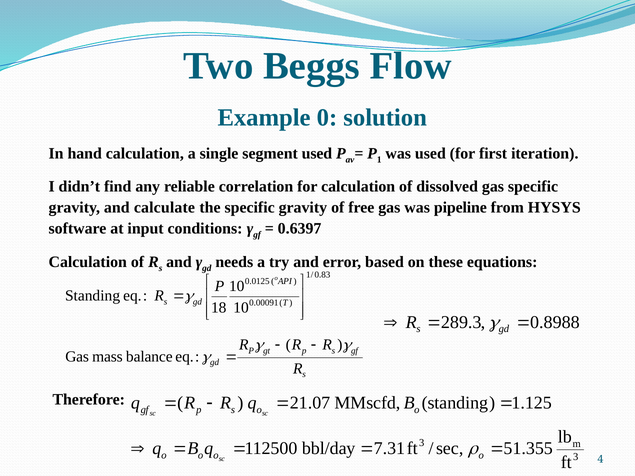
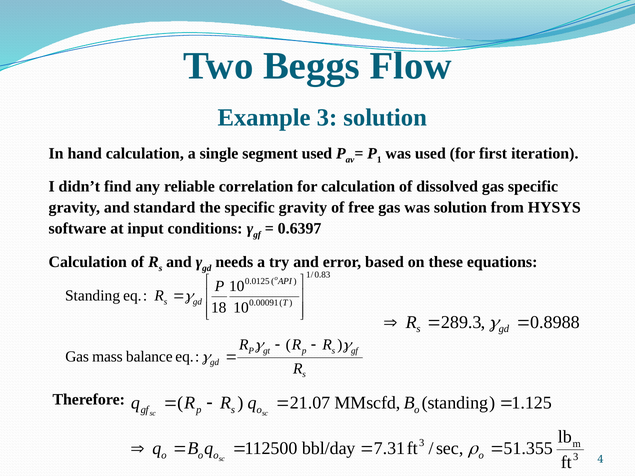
Example 0: 0 -> 3 (327, 117)
calculate: calculate -> standard (164, 208)
was pipeline: pipeline -> solution (460, 208)
